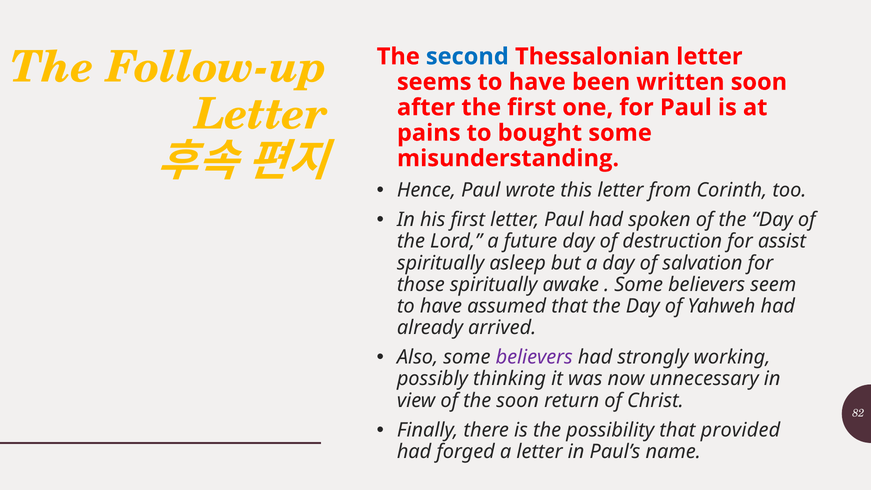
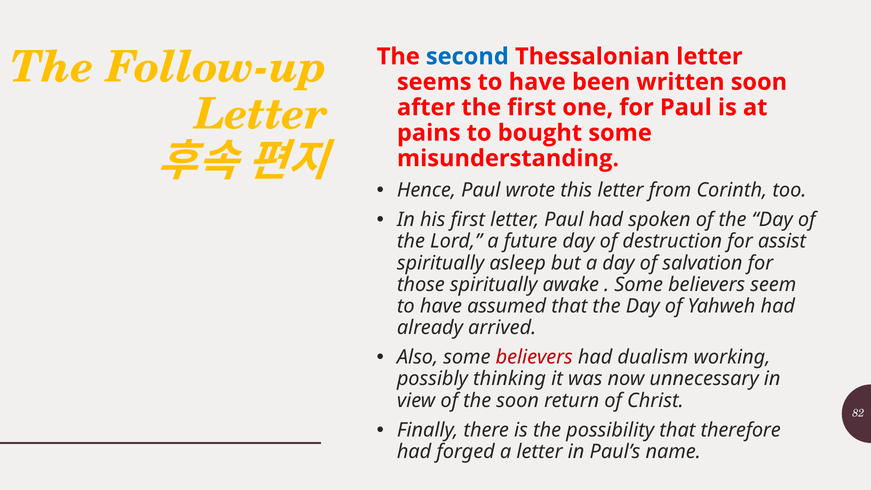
believers colour: purple -> red (534, 357)
strongly: strongly -> dualism (653, 357)
provided: provided -> therefore (741, 430)
